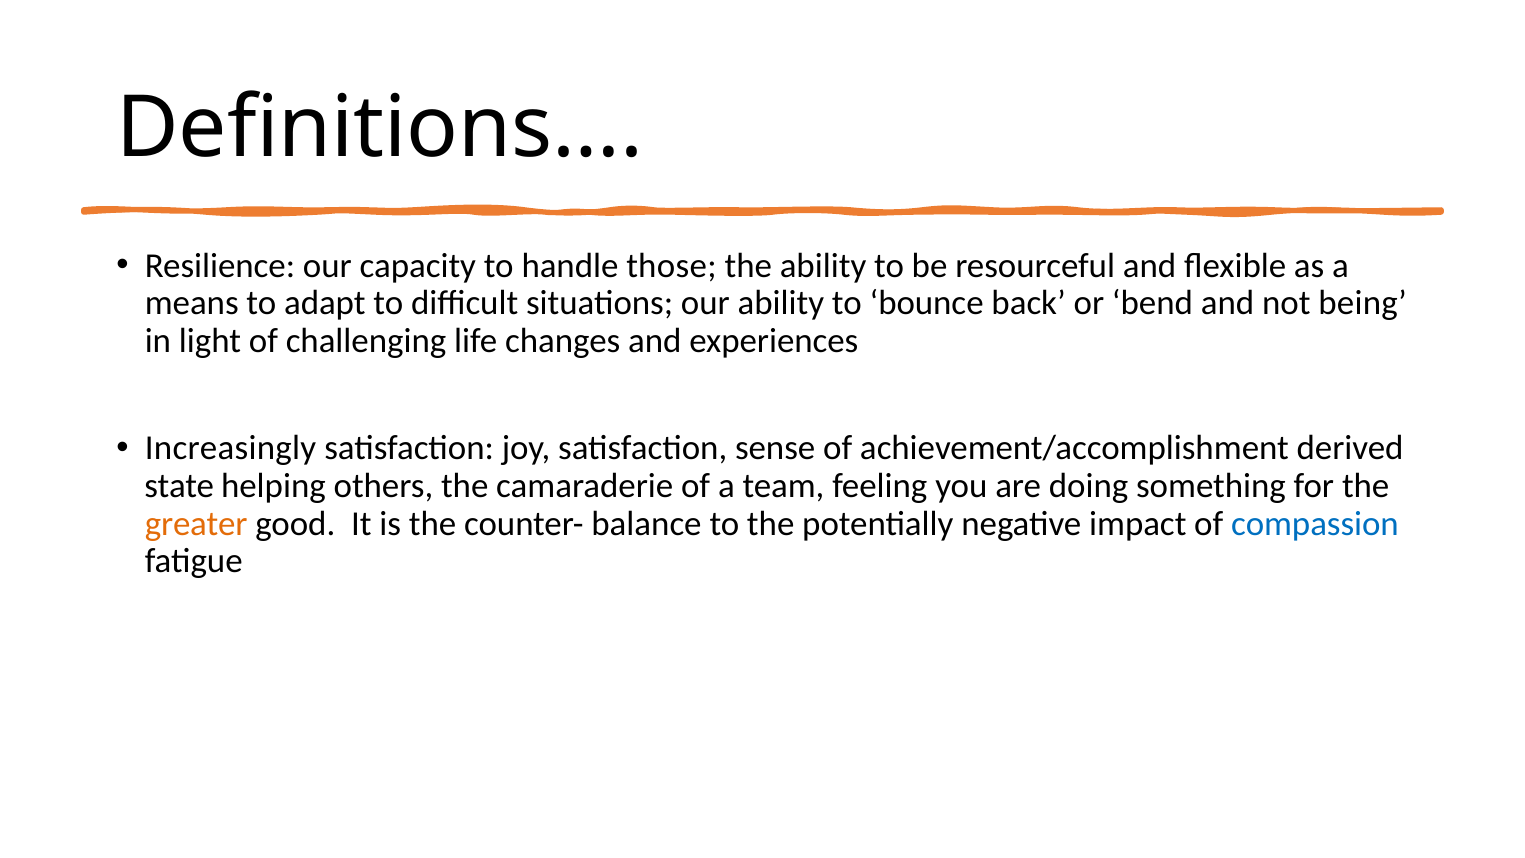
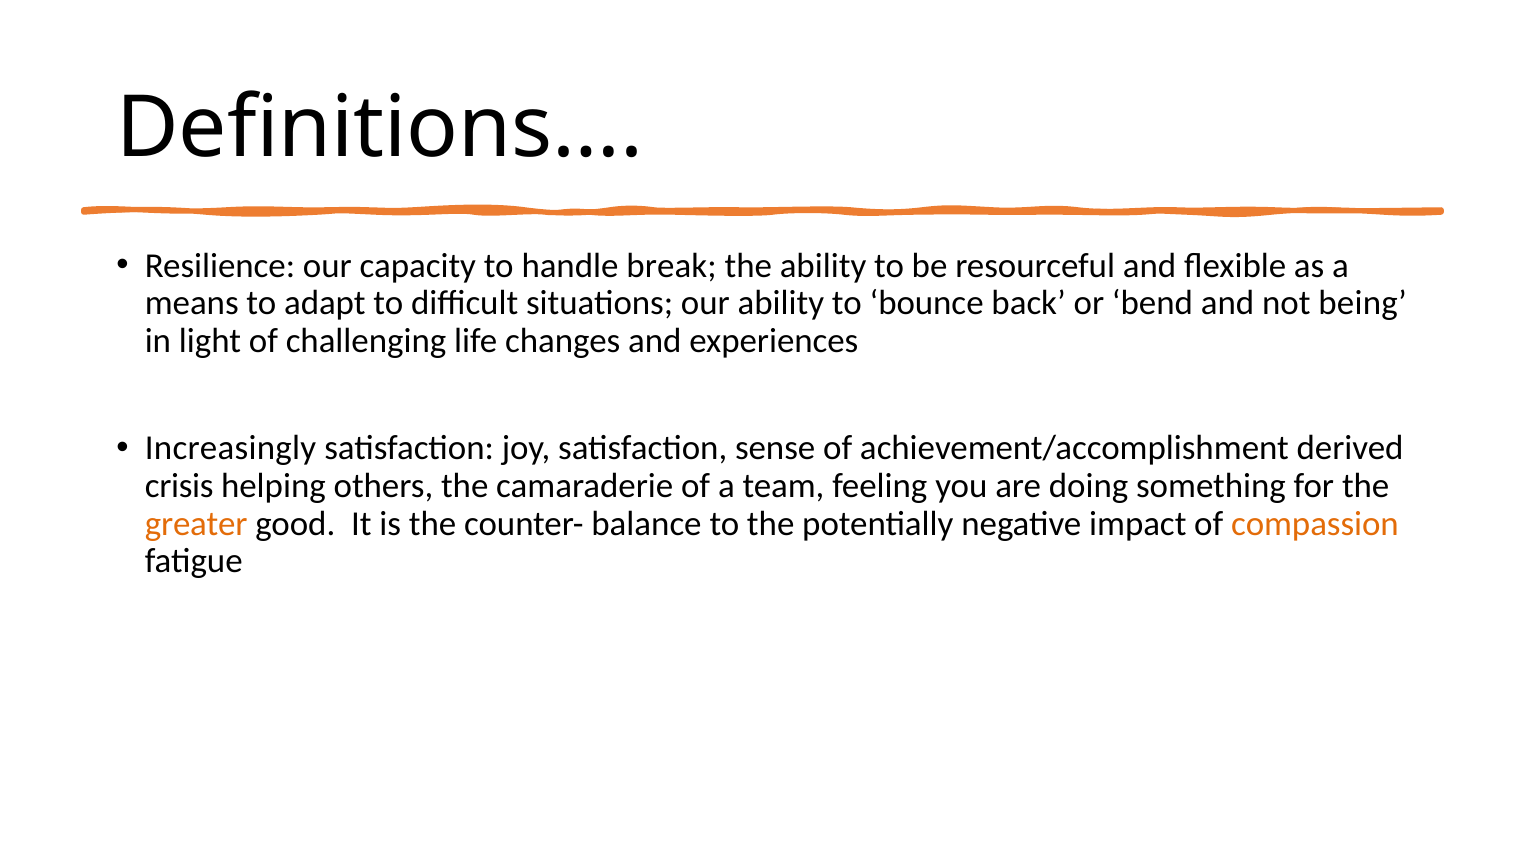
those: those -> break (672, 266)
state: state -> crisis (179, 486)
compassion colour: blue -> orange (1315, 524)
